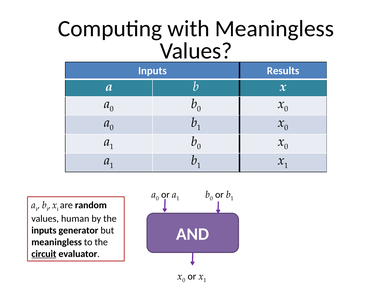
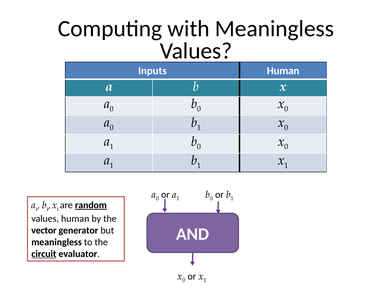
Inputs Results: Results -> Human (283, 71)
random underline: none -> present (91, 205)
inputs: inputs -> vector (44, 230)
